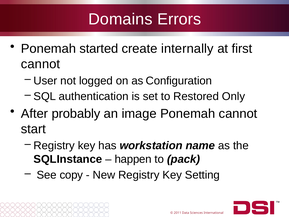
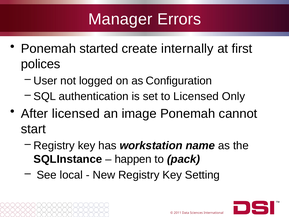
Domains: Domains -> Manager (120, 19)
cannot: cannot -> polices (41, 64)
to Restored: Restored -> Licensed (196, 96)
After probably: probably -> licensed (76, 113)
copy: copy -> local (71, 175)
